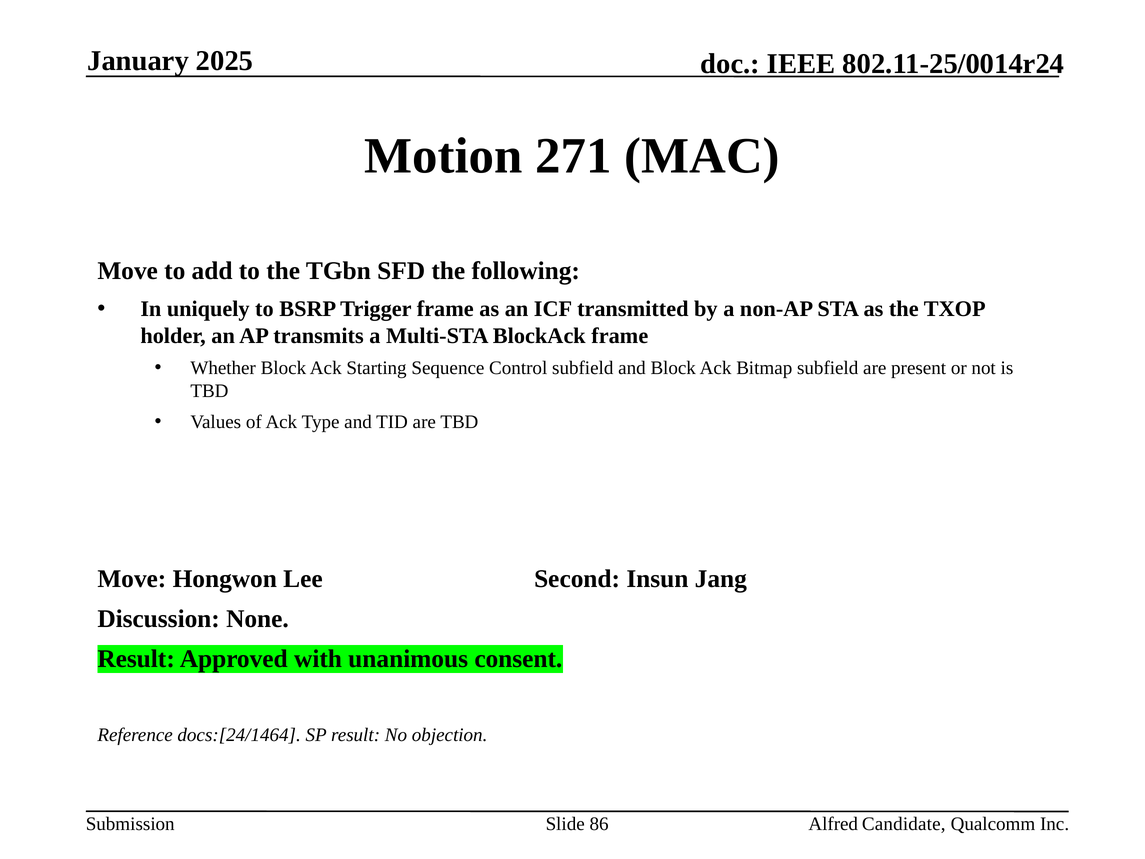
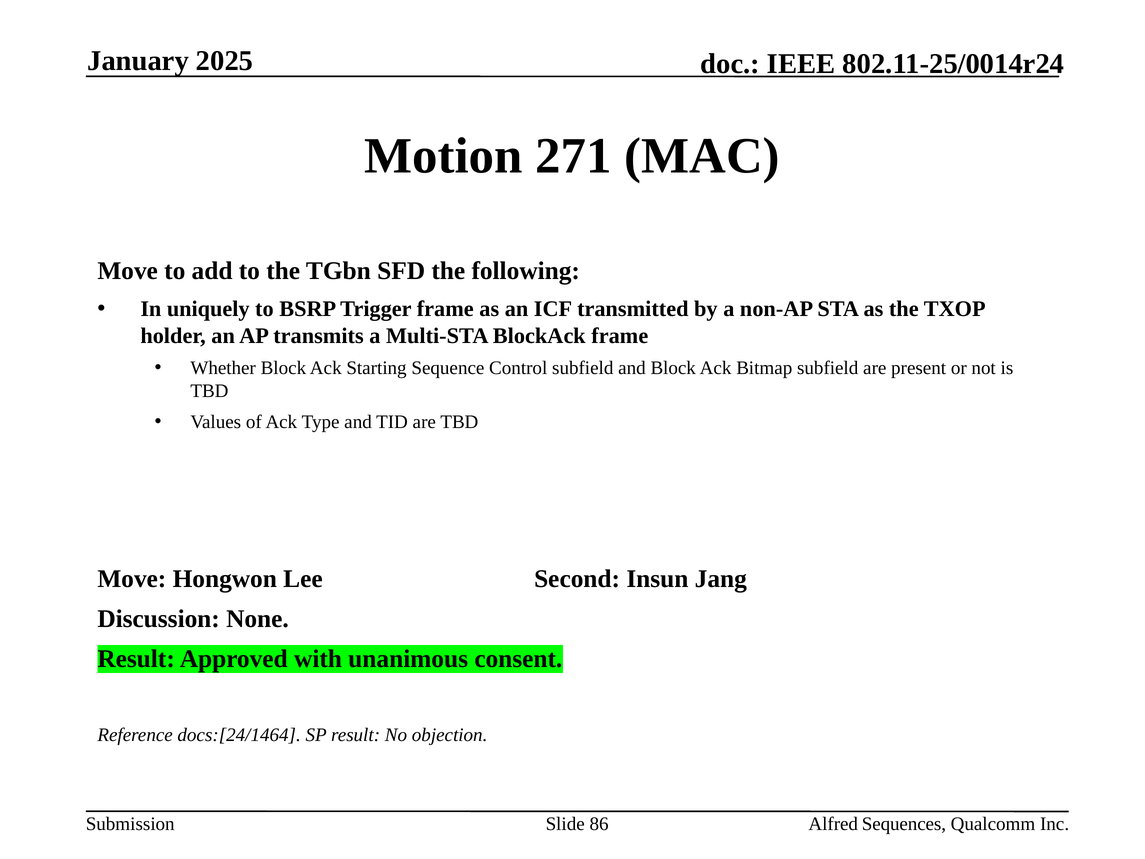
Candidate: Candidate -> Sequences (904, 824)
